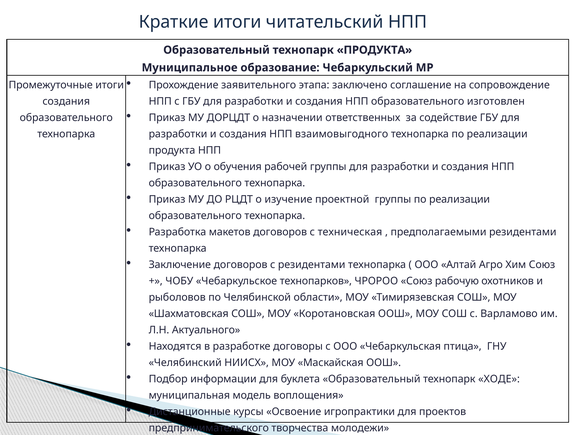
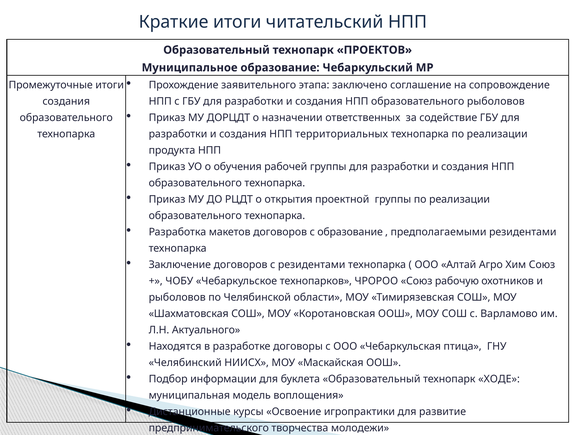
технопарк ПРОДУКТА: ПРОДУКТА -> ПРОЕКТОВ (374, 50)
образовательного изготовлен: изготовлен -> рыболовов (496, 101)
взаимовыгодного: взаимовыгодного -> территориальных (342, 134)
изучение: изучение -> открытия (289, 199)
с техническая: техническая -> образование (350, 232)
для проектов: проектов -> развитие (443, 412)
